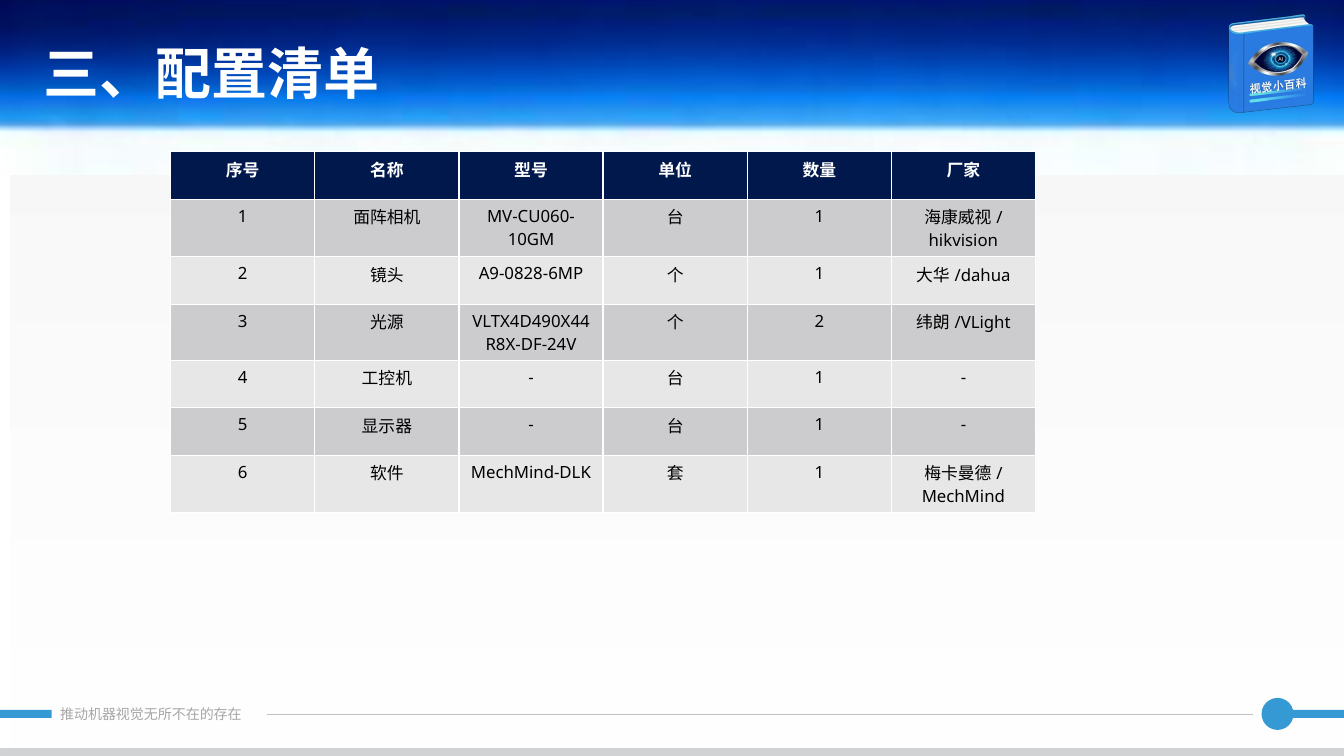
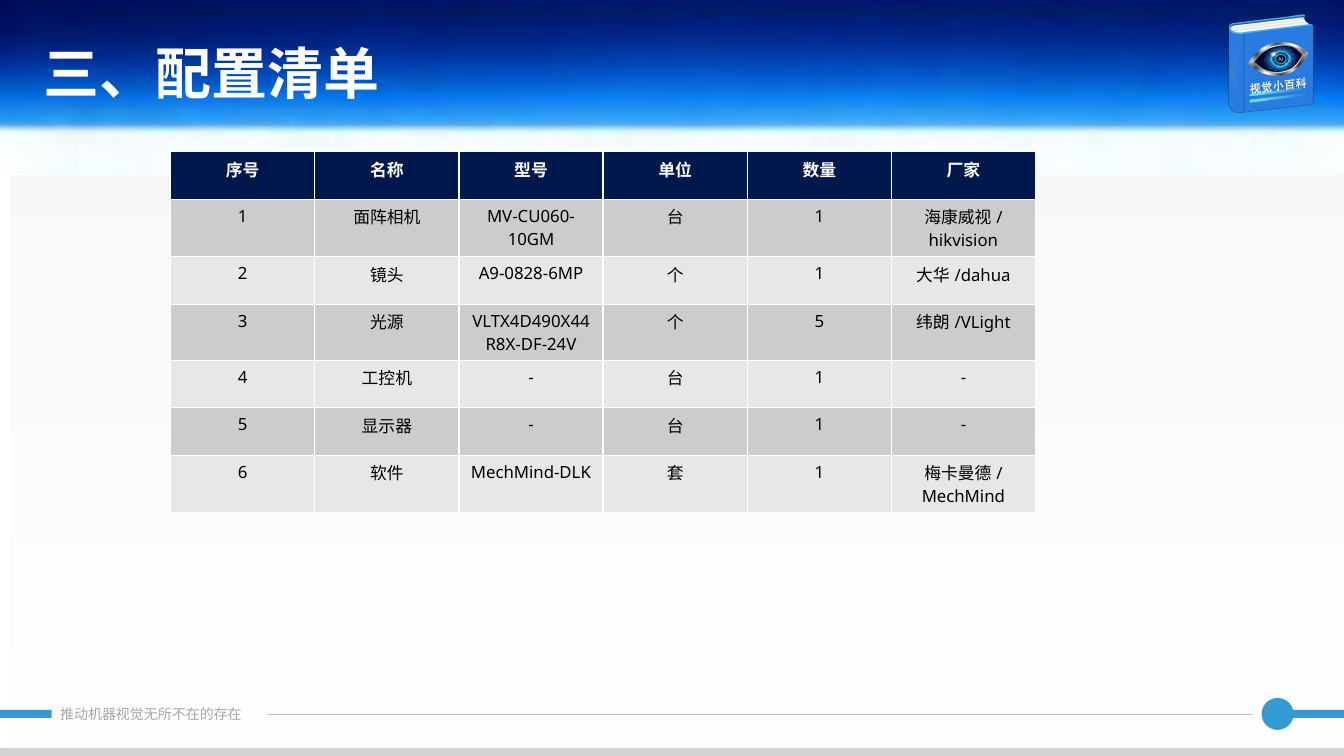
2: 2 -> 5 (819, 322)
